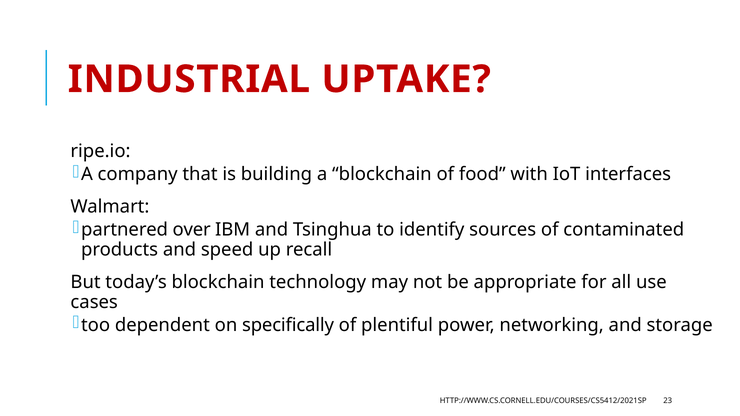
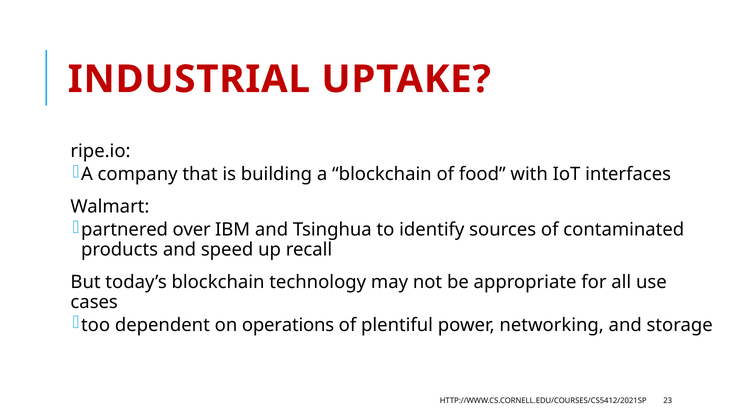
specifically: specifically -> operations (288, 325)
